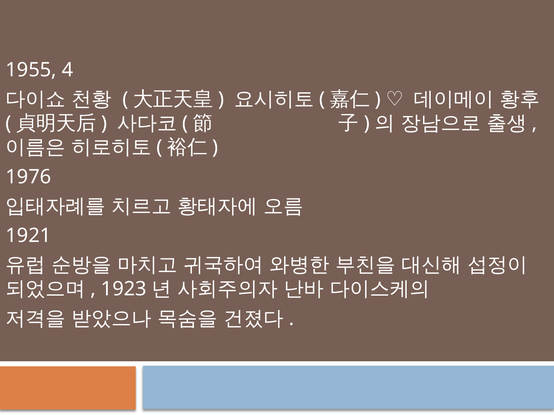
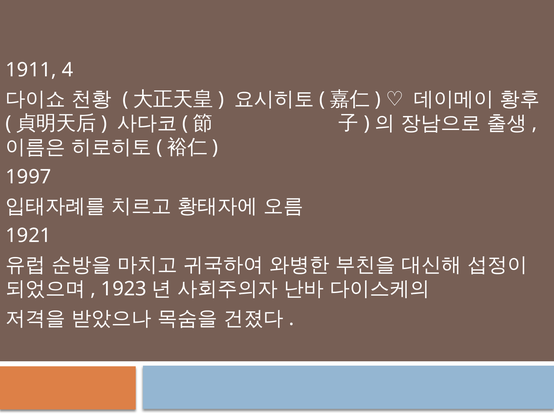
1955: 1955 -> 1911 (31, 70)
1976: 1976 -> 1997 (28, 177)
